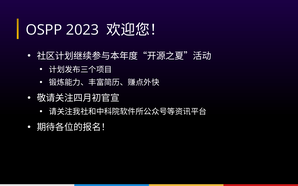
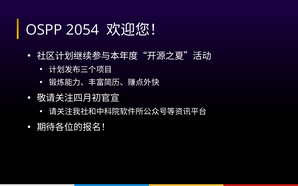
2023: 2023 -> 2054 (82, 30)
